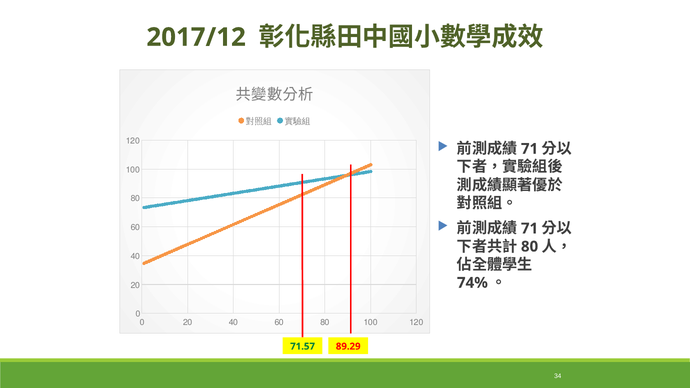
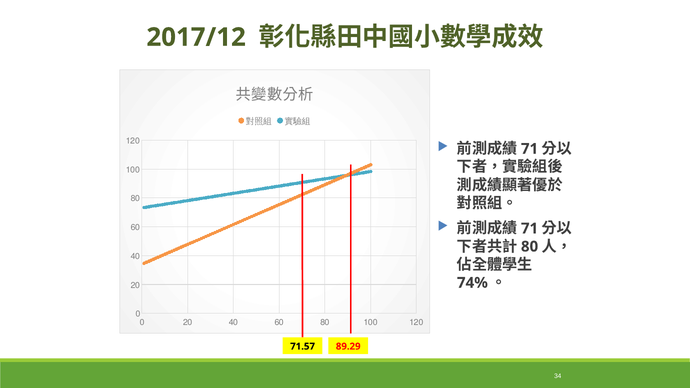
71.57 colour: green -> black (303, 347)
